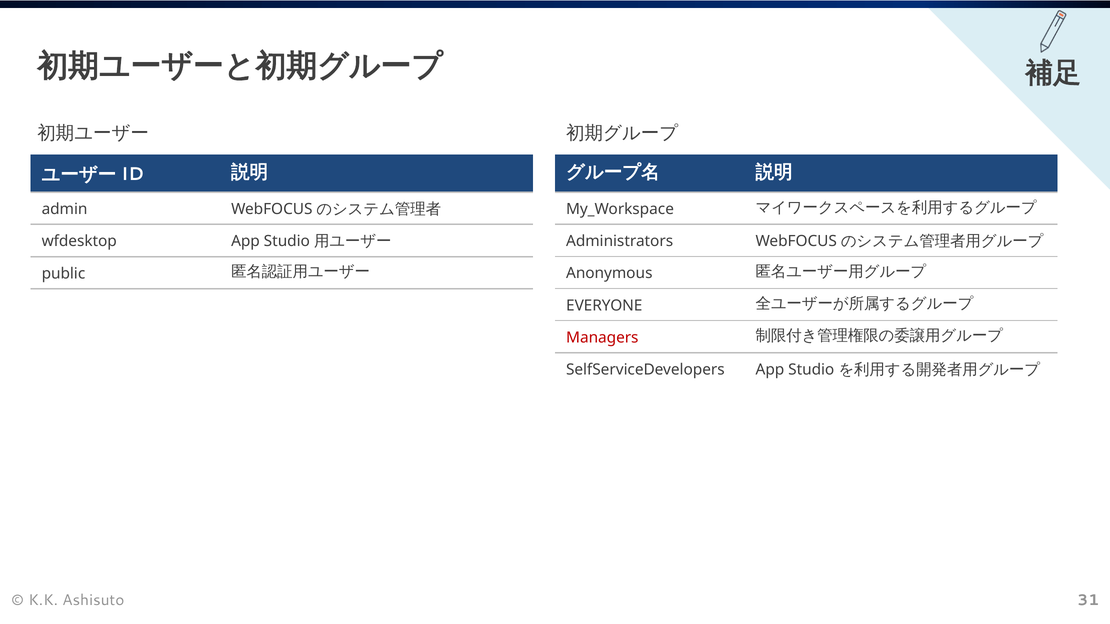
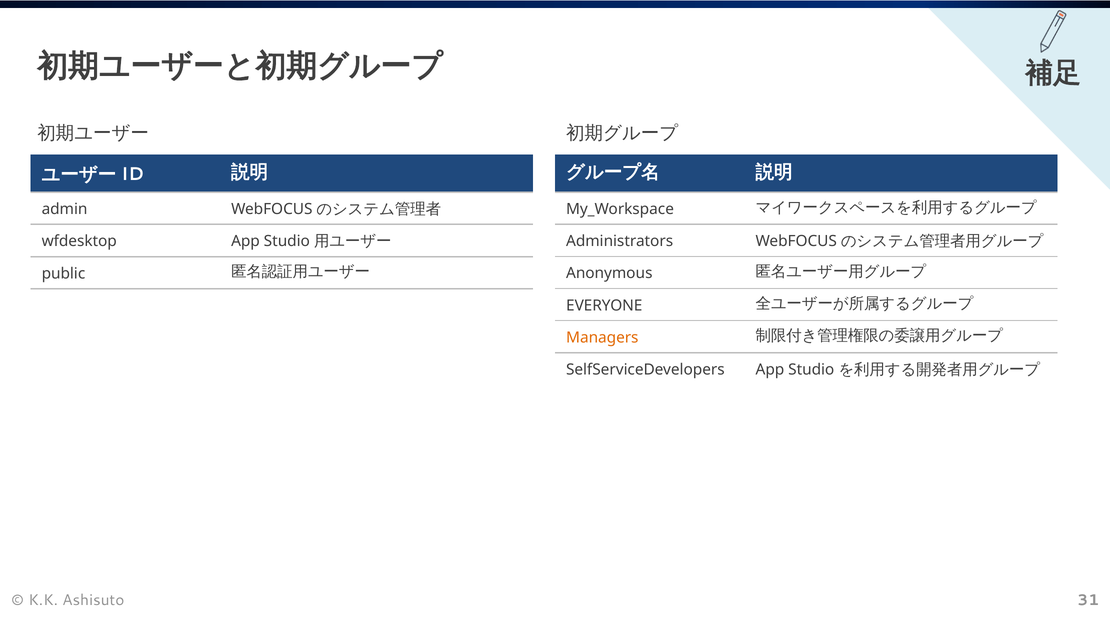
Managers colour: red -> orange (602, 338)
